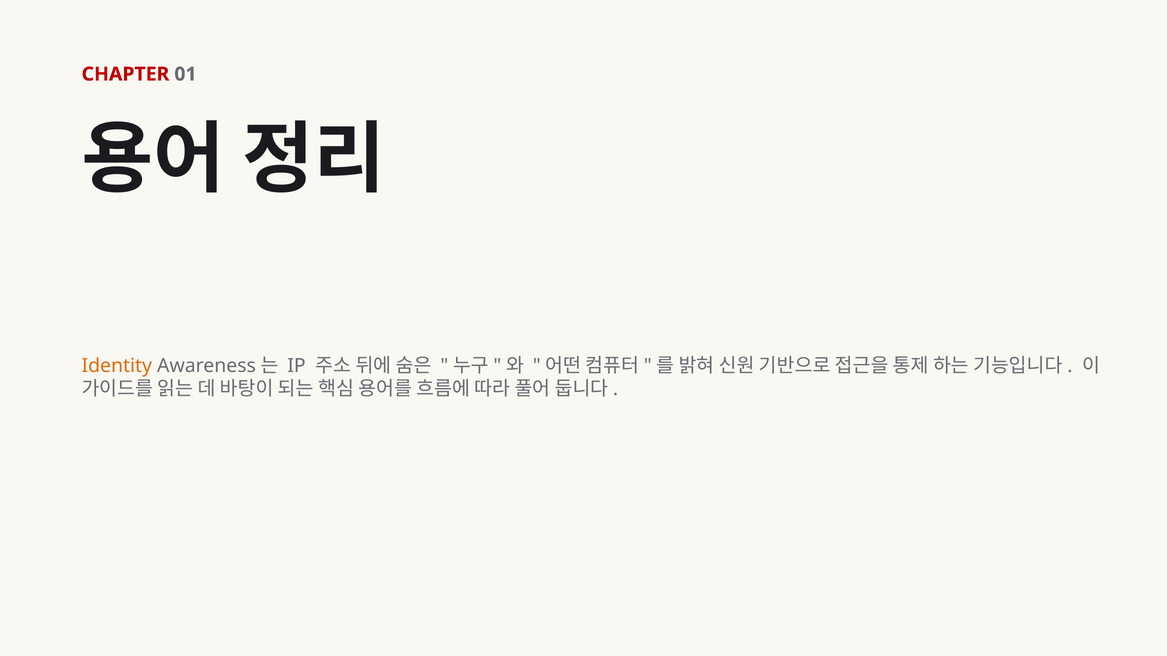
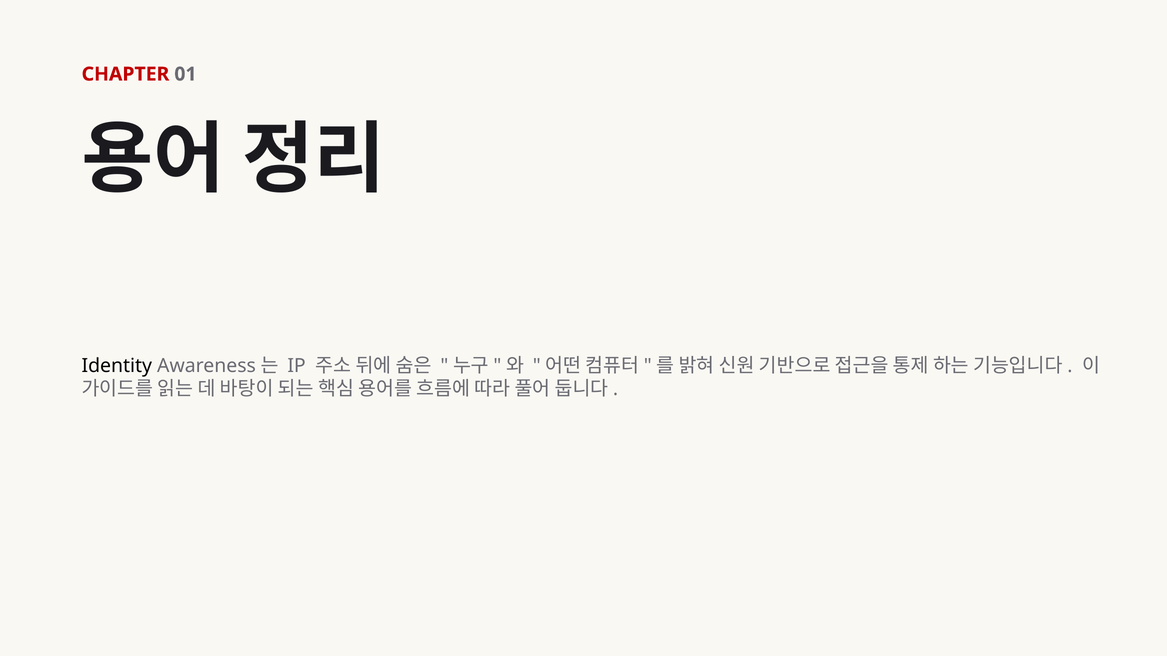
Identity colour: orange -> black (117, 366)
